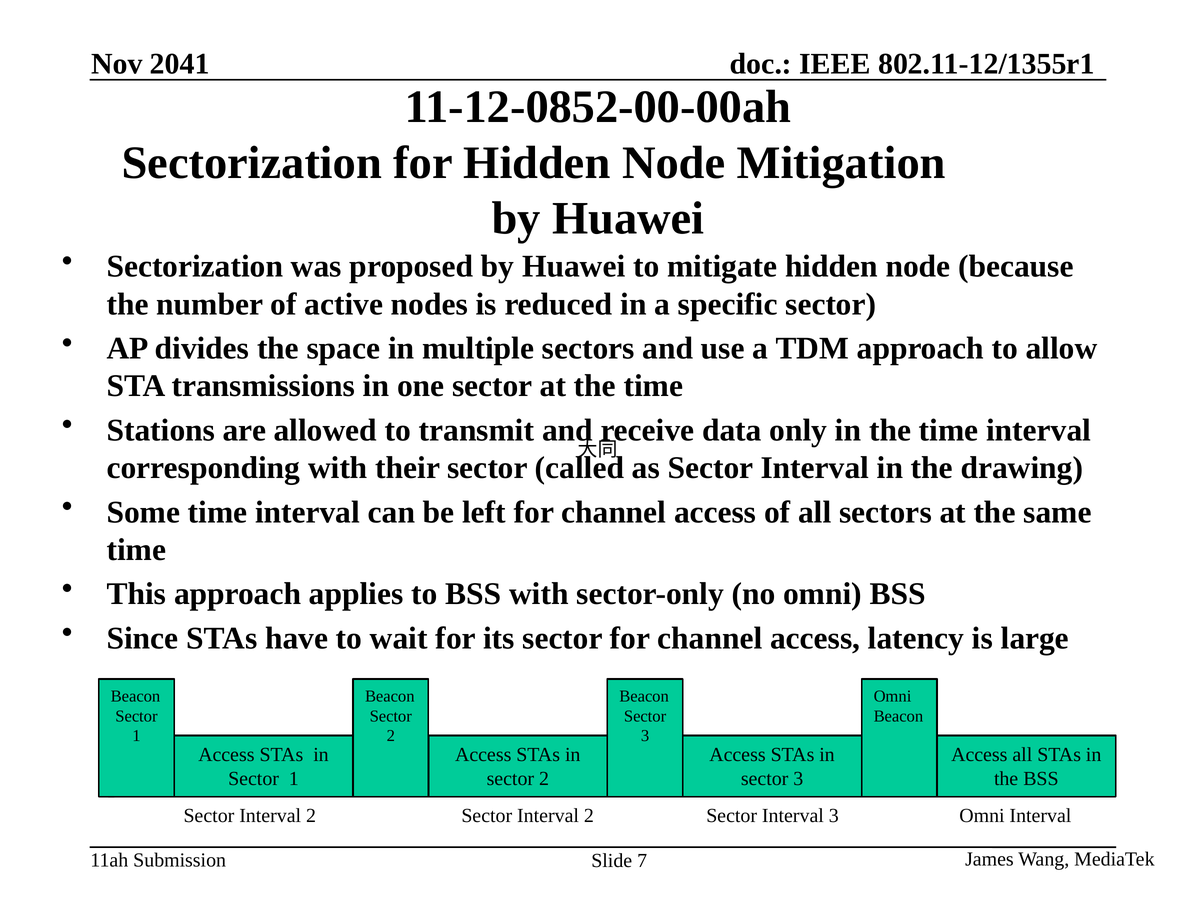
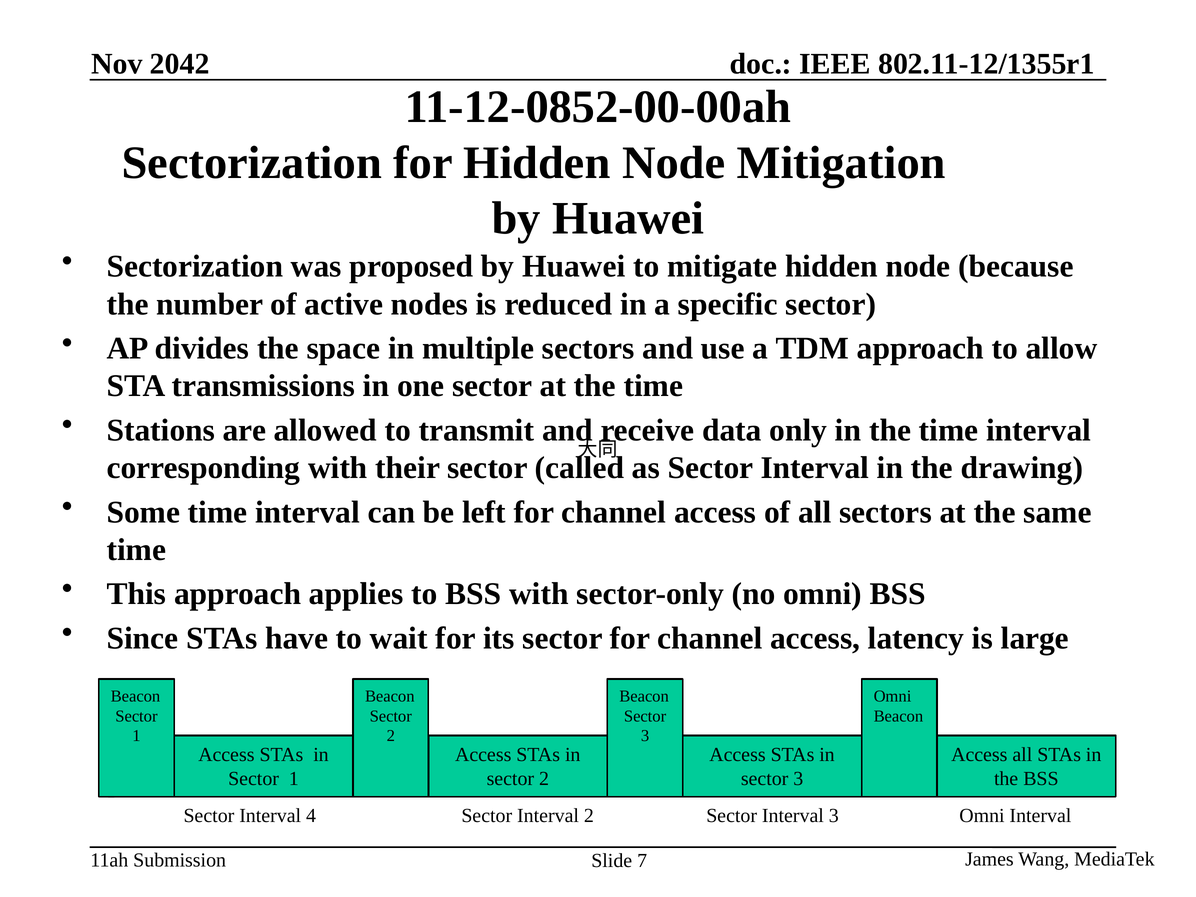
2041: 2041 -> 2042 (180, 64)
2: 2 -> 4 (311, 816)
